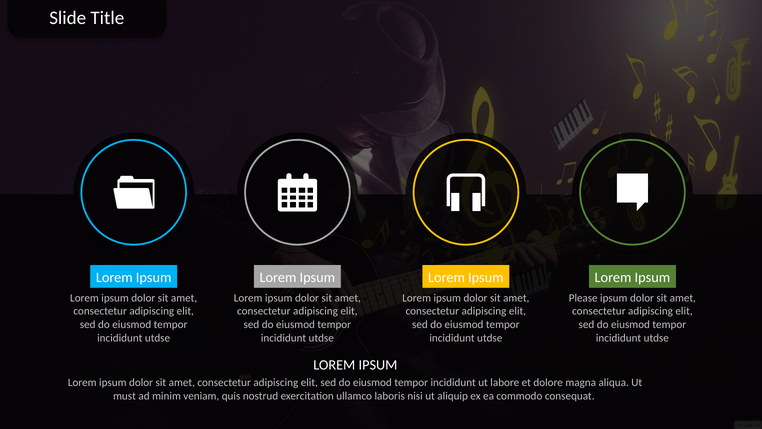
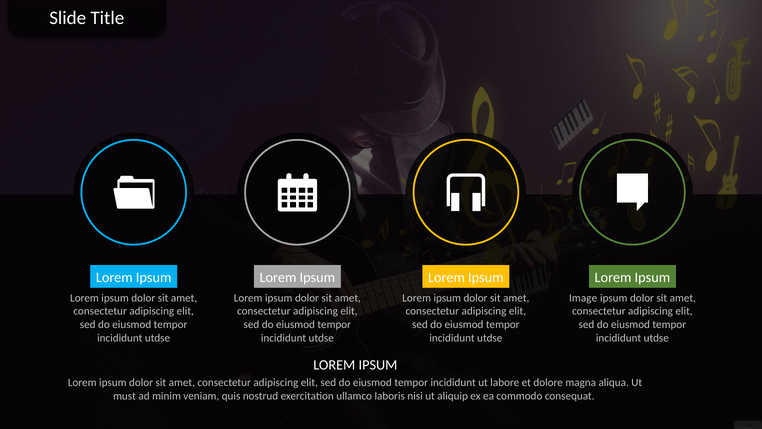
Please: Please -> Image (583, 298)
